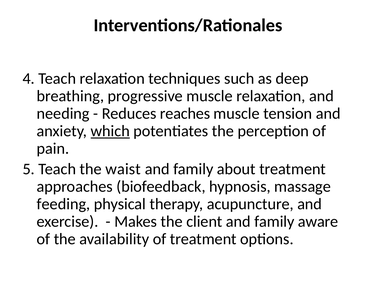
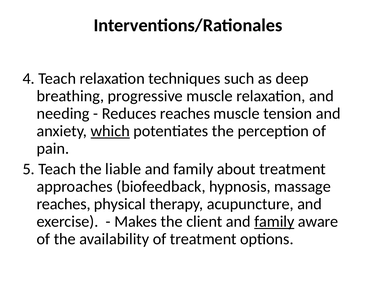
waist: waist -> liable (123, 169)
feeding: feeding -> reaches (64, 204)
family underline: none -> present (274, 222)
